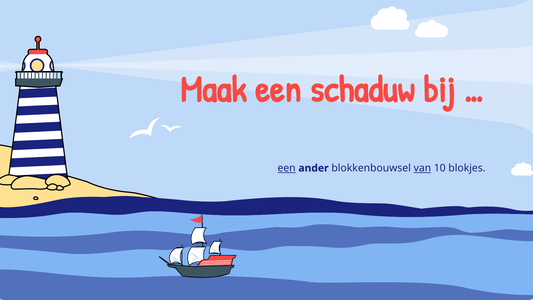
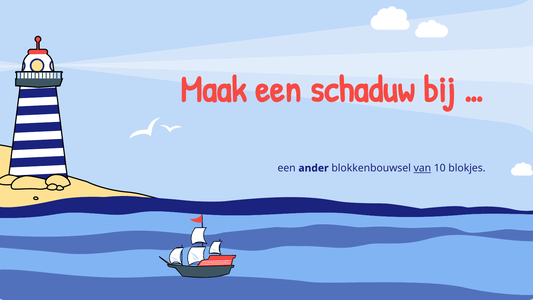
een underline: present -> none (287, 168)
